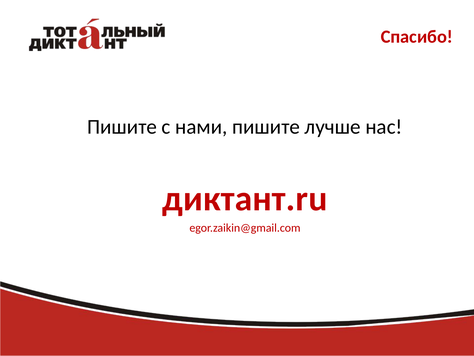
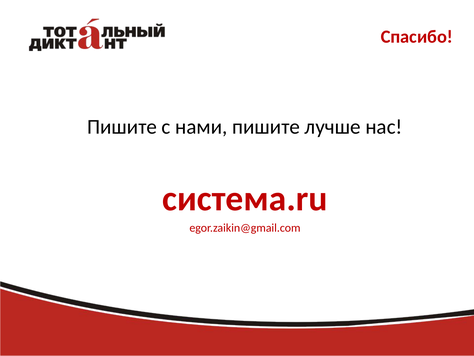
диктант.ru: диктант.ru -> система.ru (245, 198)
